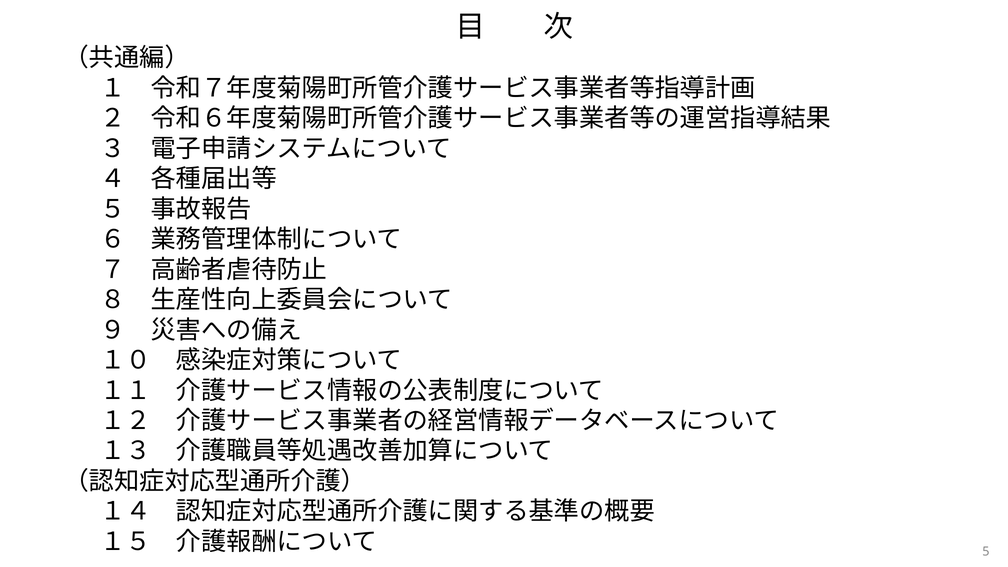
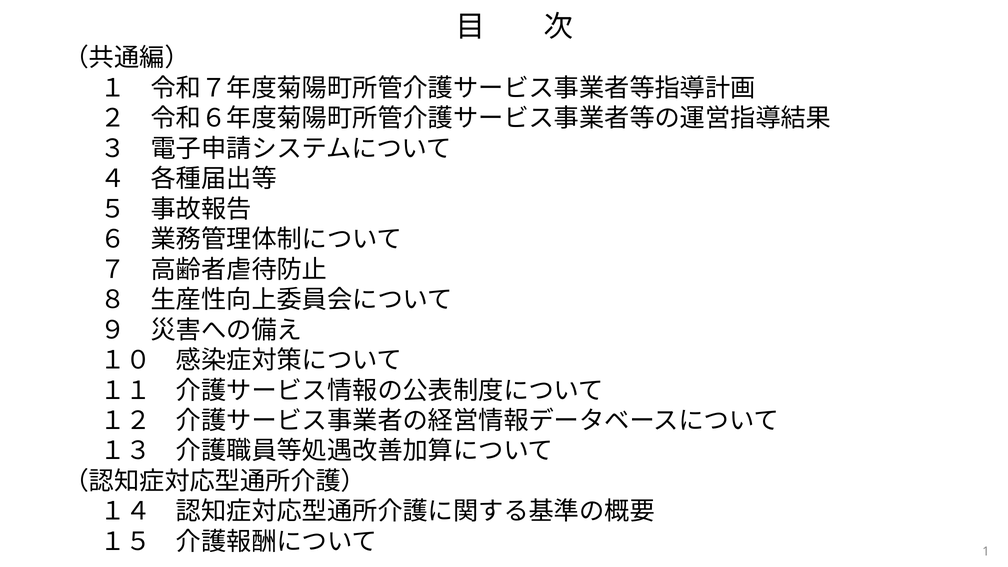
5: 5 -> 1 (986, 552)
